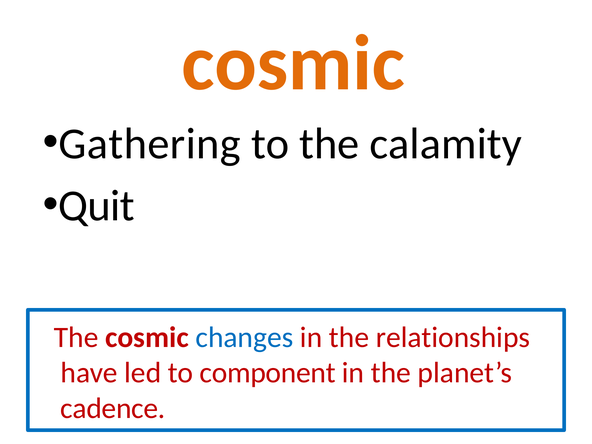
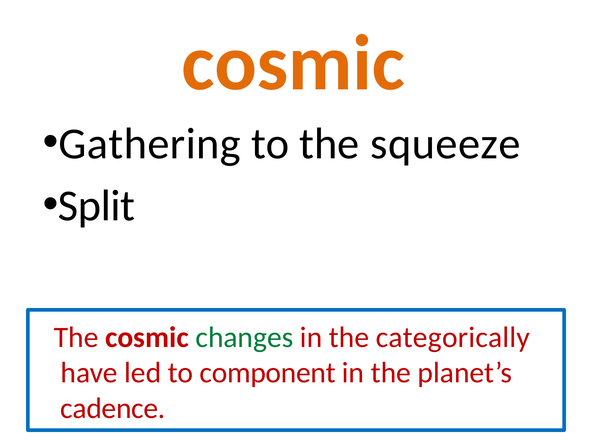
calamity: calamity -> squeeze (445, 144)
Quit: Quit -> Split (96, 206)
changes colour: blue -> green (244, 337)
relationships: relationships -> categorically (453, 337)
